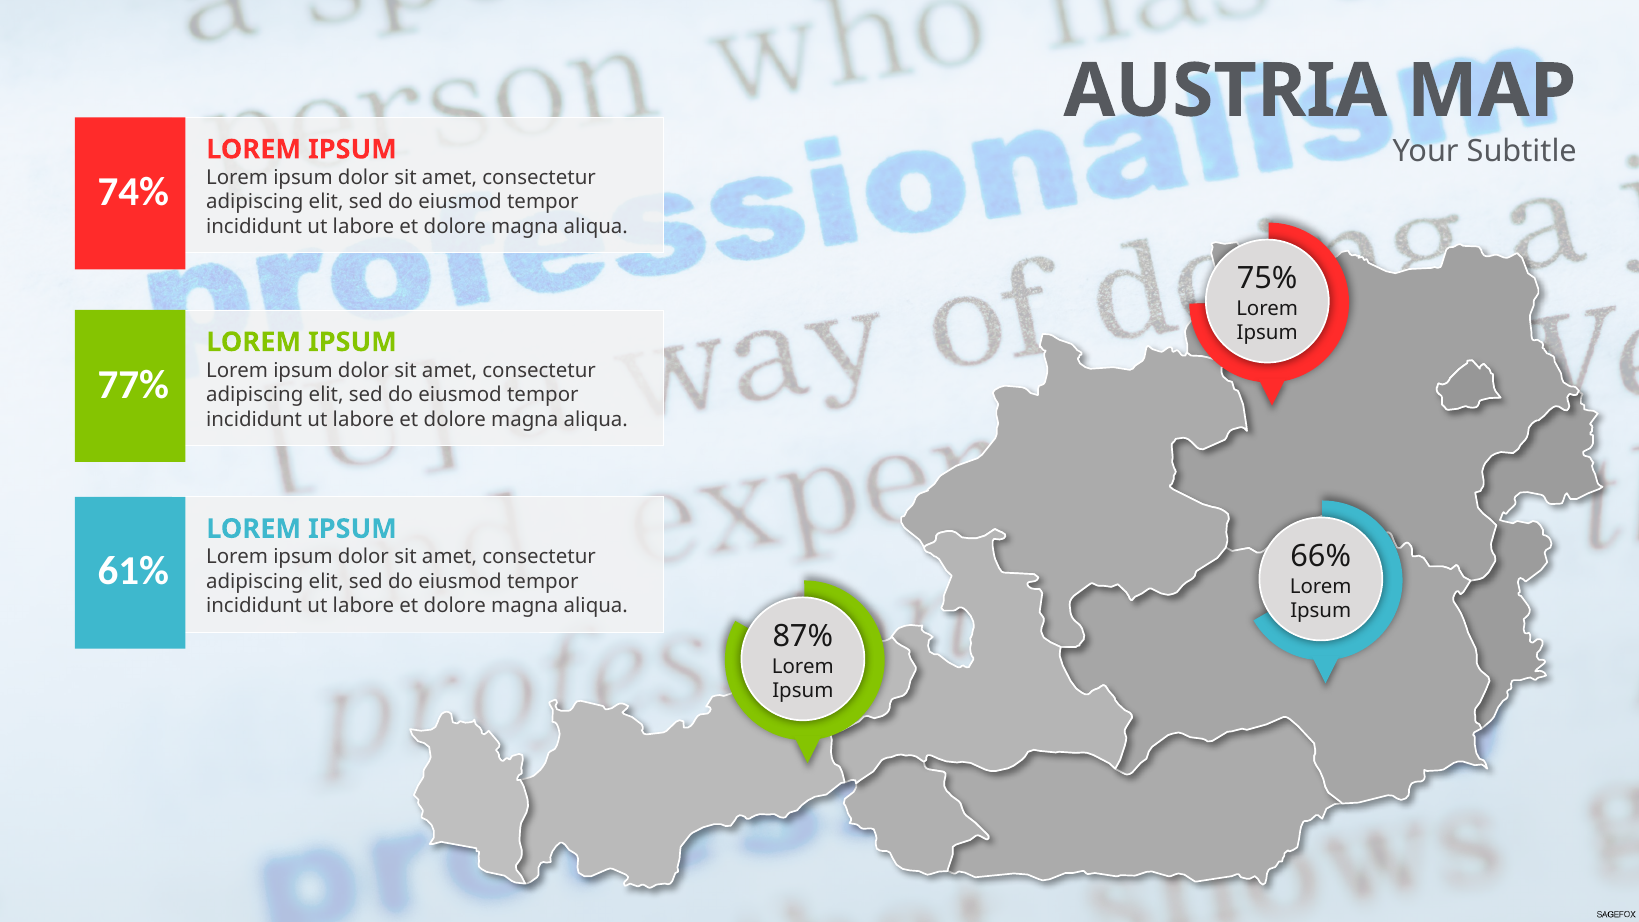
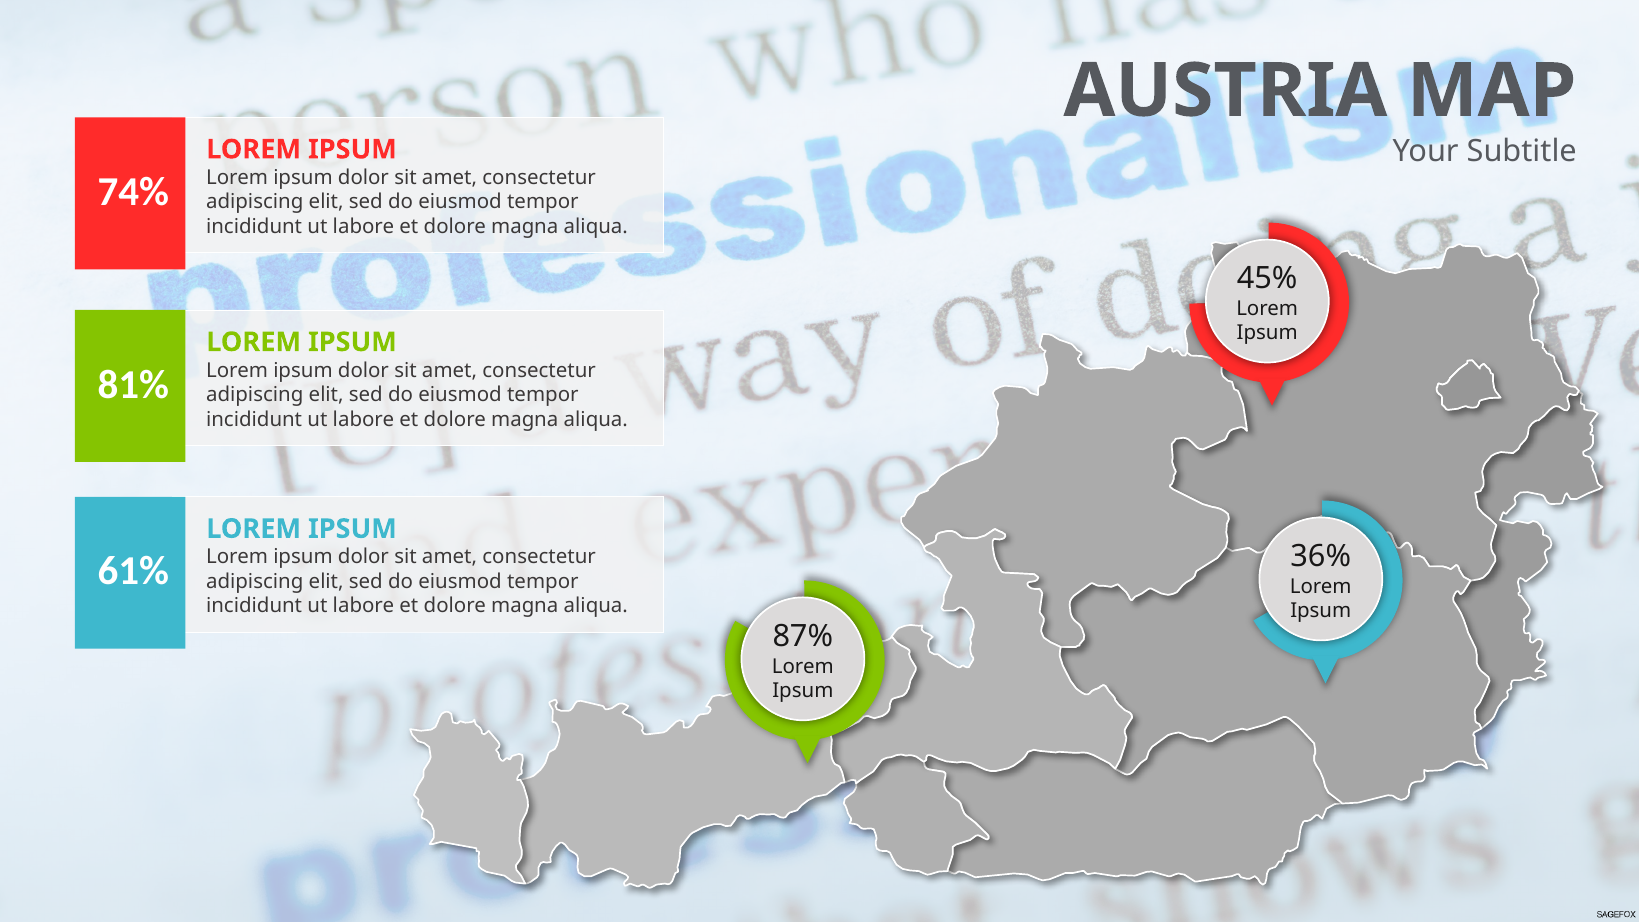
75%: 75% -> 45% (1267, 279)
77%: 77% -> 81% (133, 385)
66%: 66% -> 36% (1321, 556)
